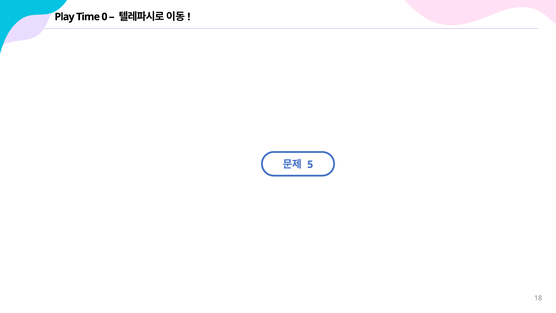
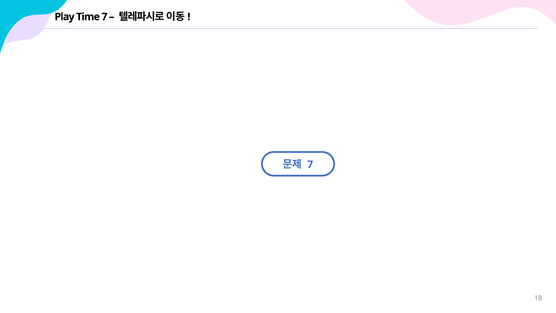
Time 0: 0 -> 7 (104, 17)
5: 5 -> 7 (310, 164)
